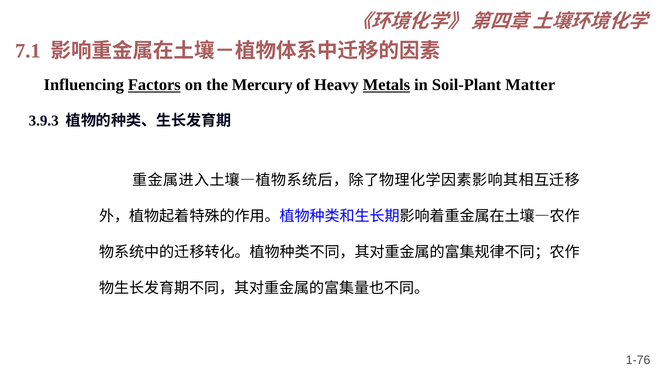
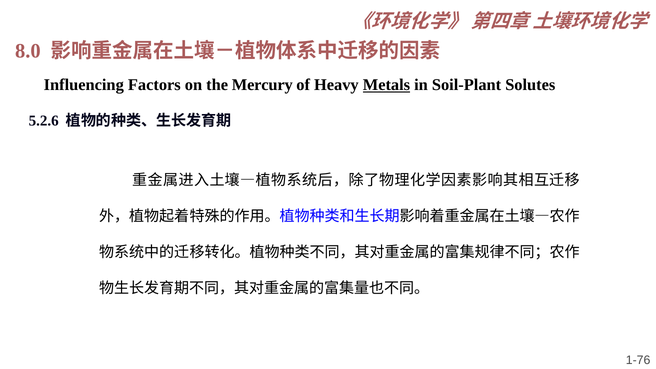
7.1: 7.1 -> 8.0 (28, 51)
Factors underline: present -> none (154, 85)
Matter: Matter -> Solutes (530, 85)
3.9.3: 3.9.3 -> 5.2.6 (44, 121)
